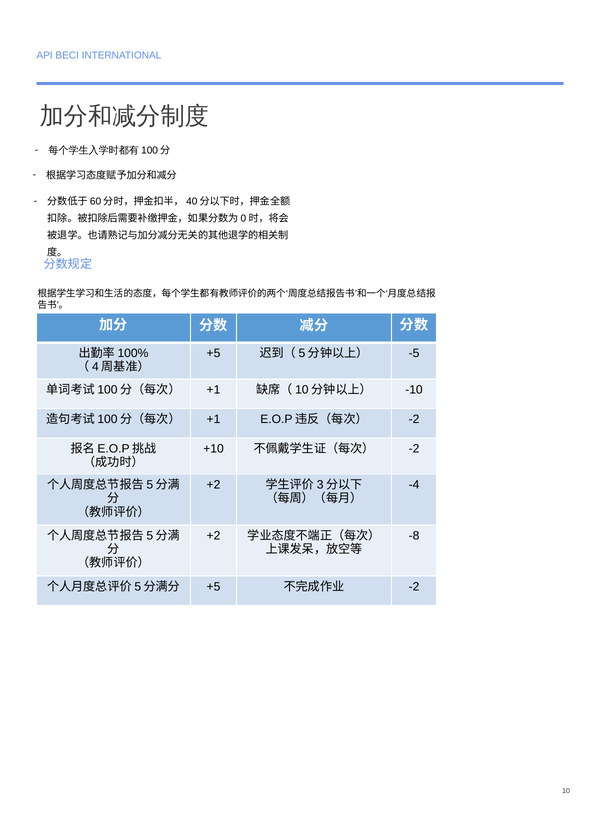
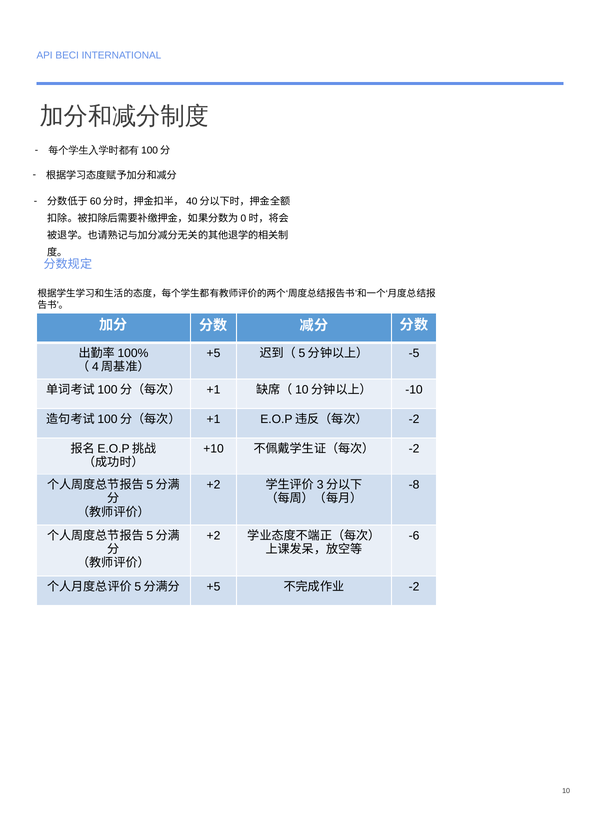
-4: -4 -> -8 (414, 485)
-8: -8 -> -6 (414, 535)
